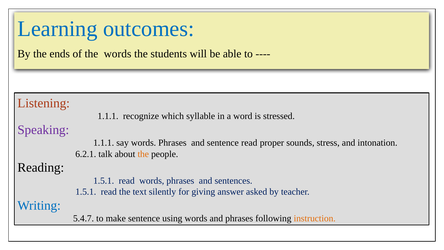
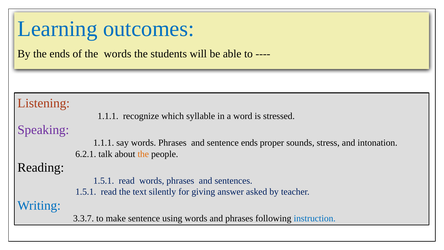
sentence read: read -> ends (249, 143)
5.4.7: 5.4.7 -> 3.3.7 (84, 218)
instruction colour: orange -> blue (315, 218)
